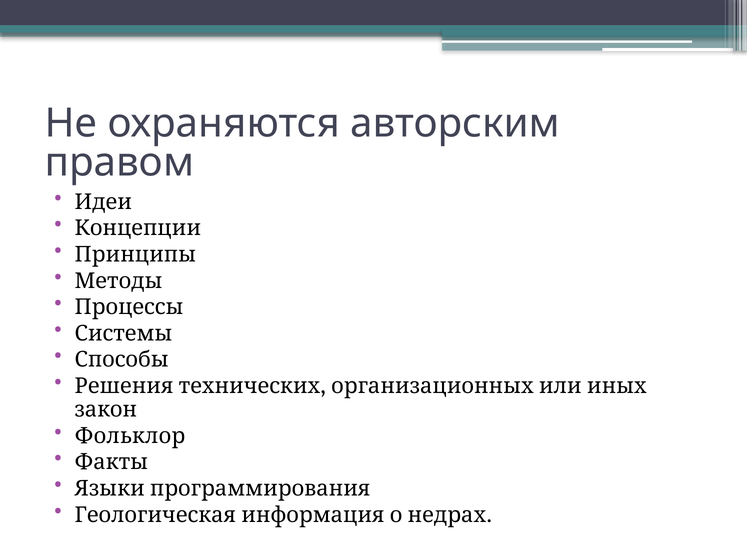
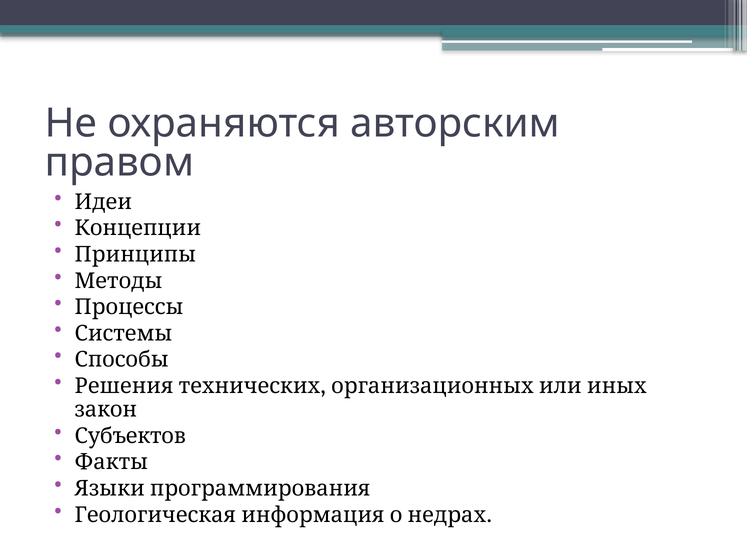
Фольклор: Фольклор -> Субъектов (130, 436)
